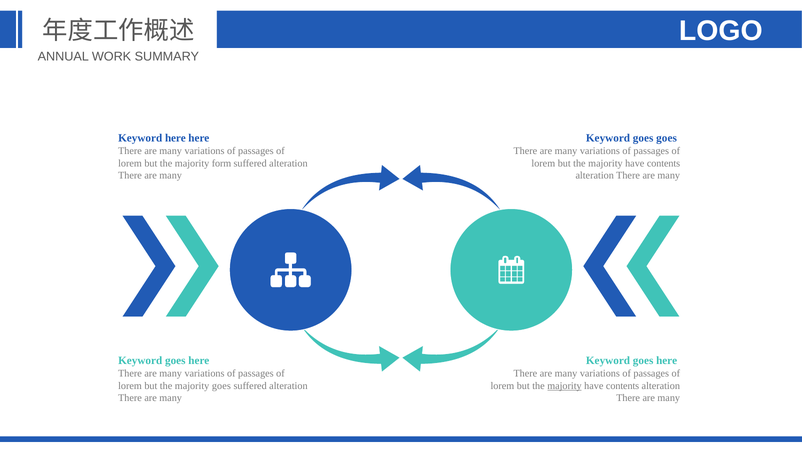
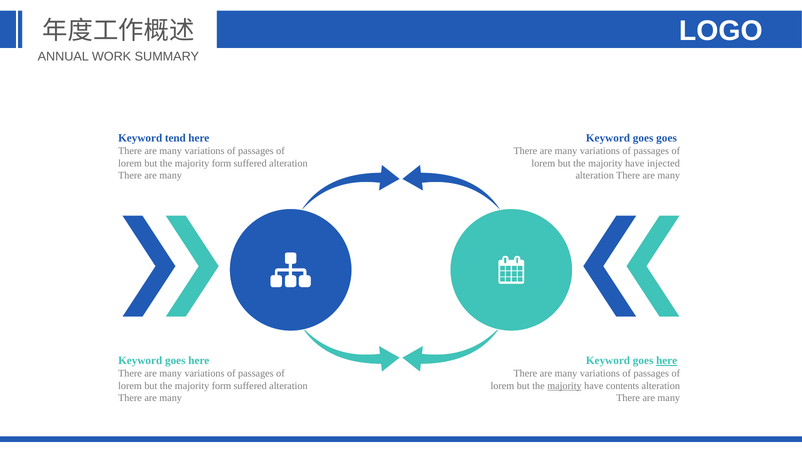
Keyword here: here -> tend (175, 138)
contents: contents -> injected (663, 163)
here underline: none -> present (667, 361)
goes: goes -> form (221, 386)
